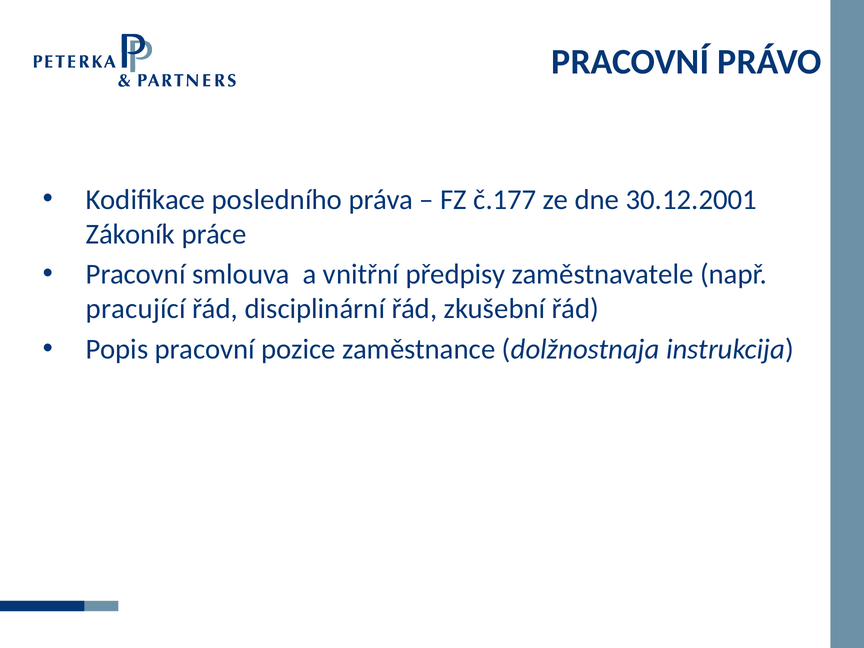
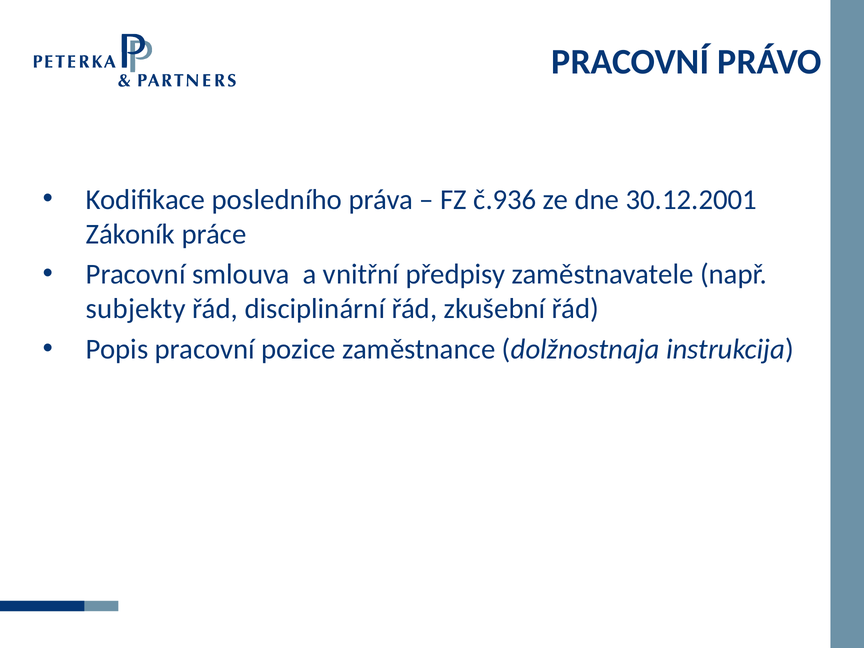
č.177: č.177 -> č.936 (505, 200)
pracující: pracující -> subjekty (136, 309)
